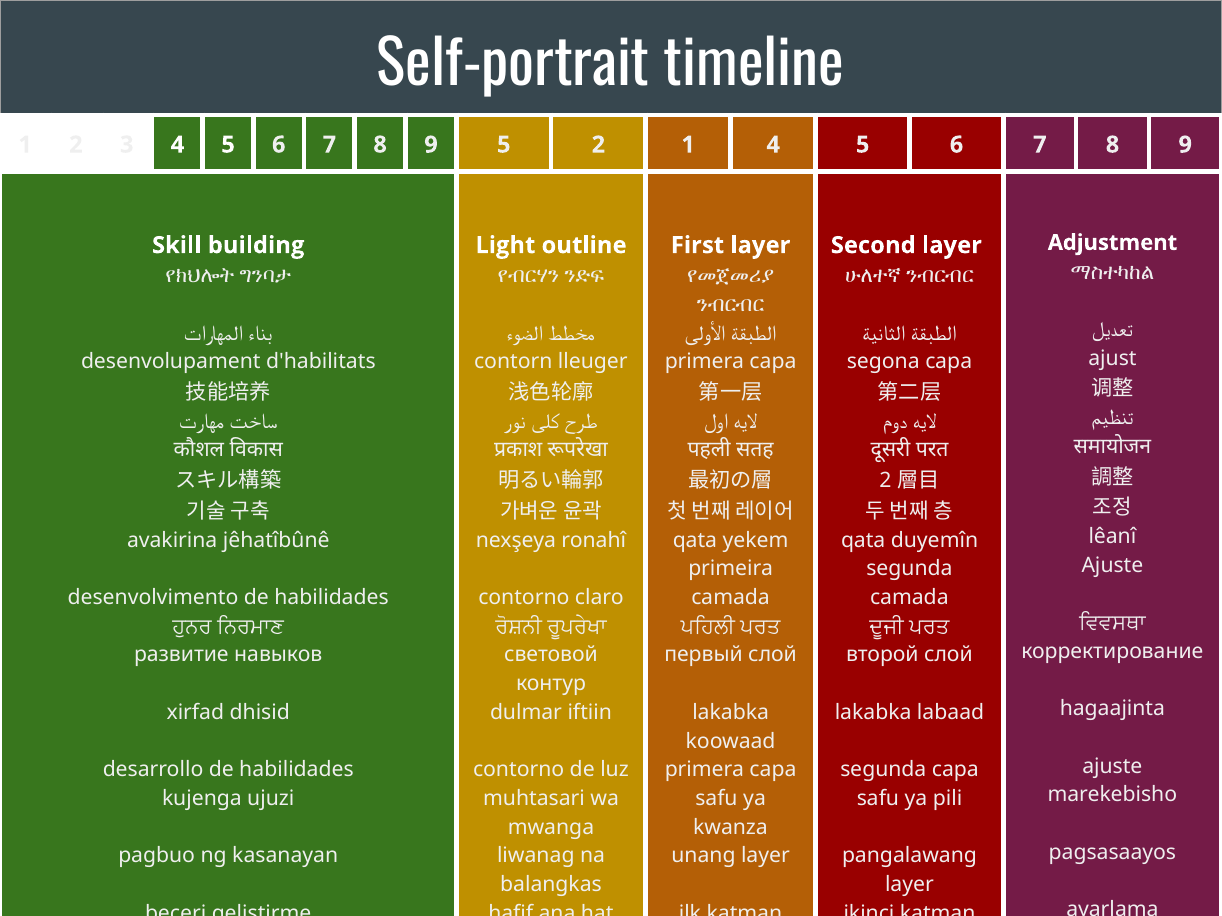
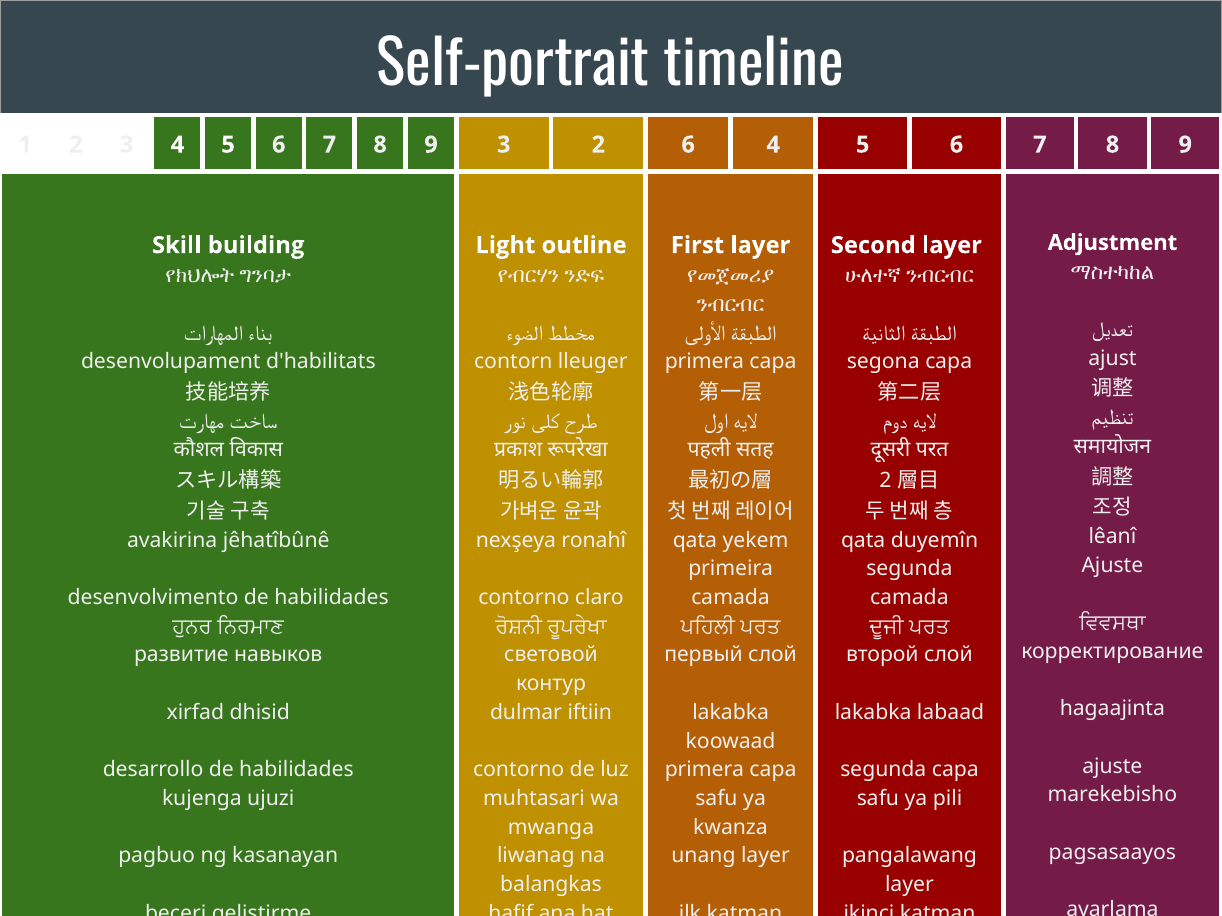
9 5: 5 -> 3 (504, 145)
2 1: 1 -> 6 (688, 145)
